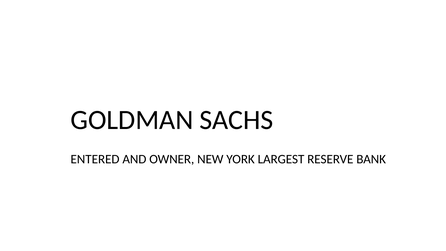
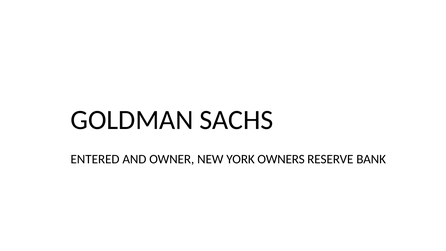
LARGEST: LARGEST -> OWNERS (281, 159)
